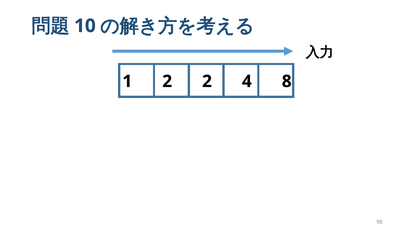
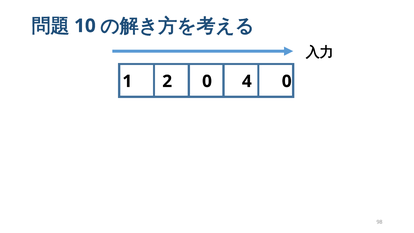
2 2: 2 -> 0 (207, 81)
4 8: 8 -> 0 (287, 81)
